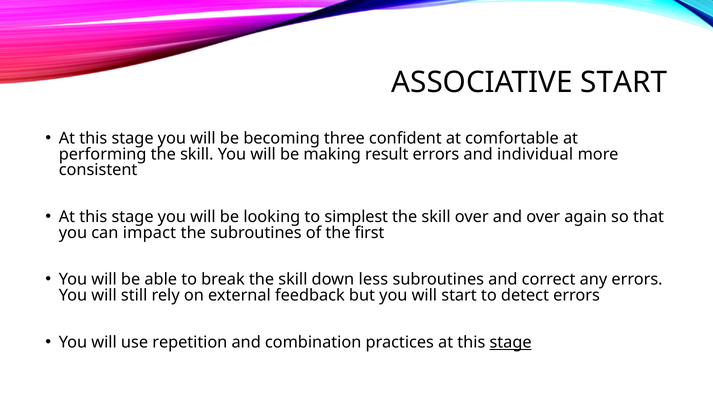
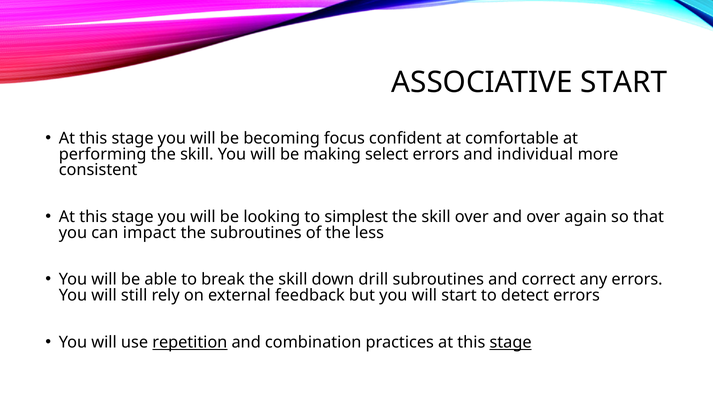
three: three -> focus (344, 138)
result: result -> select (387, 154)
first: first -> less (369, 233)
less: less -> drill (373, 280)
repetition underline: none -> present (190, 342)
